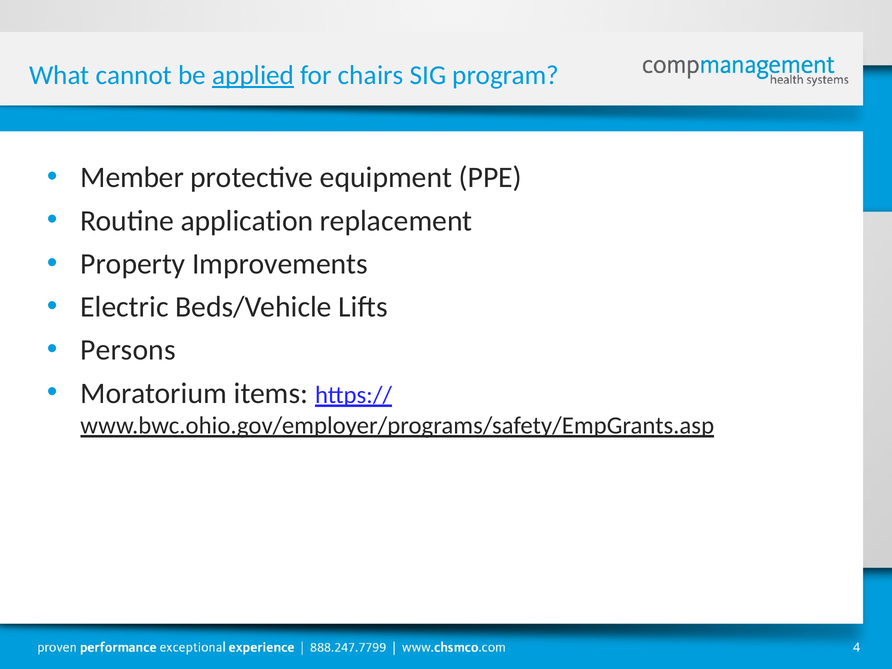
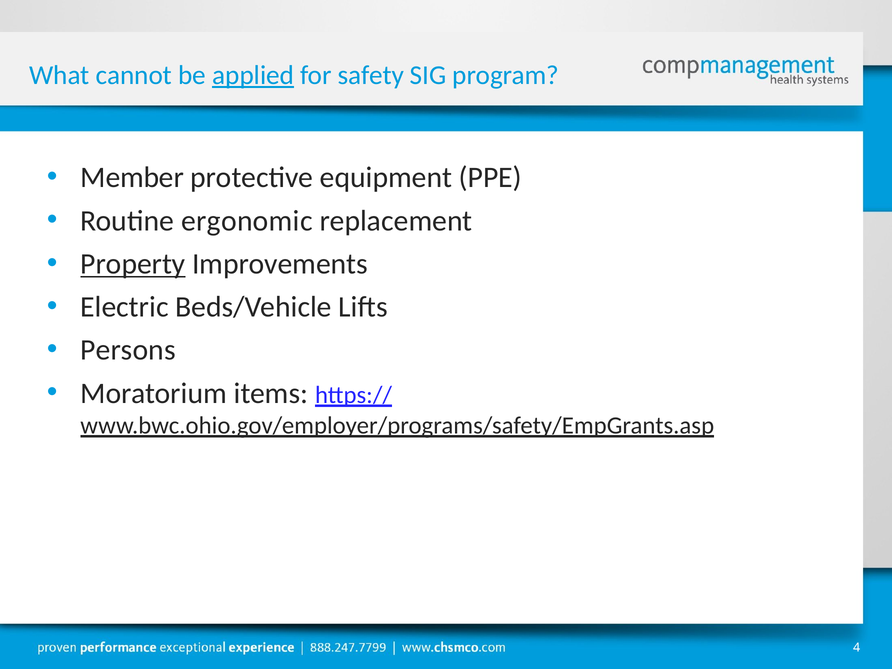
chairs: chairs -> safety (371, 75)
application: application -> ergonomic (247, 221)
Property underline: none -> present (133, 264)
